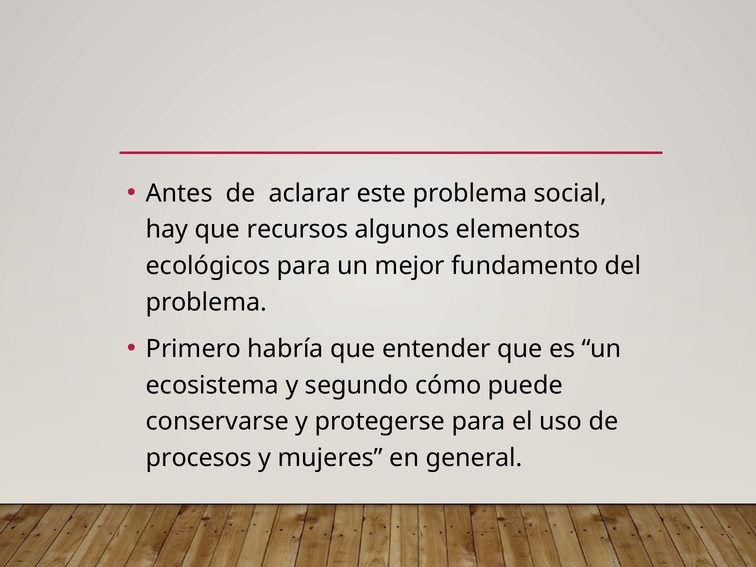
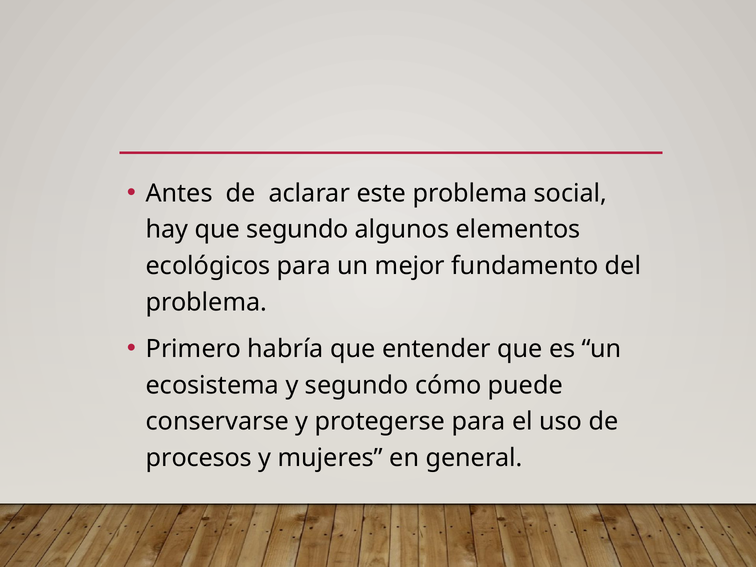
que recursos: recursos -> segundo (298, 230)
